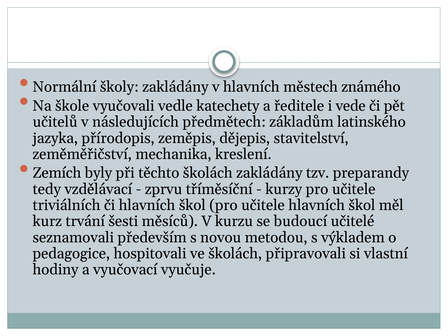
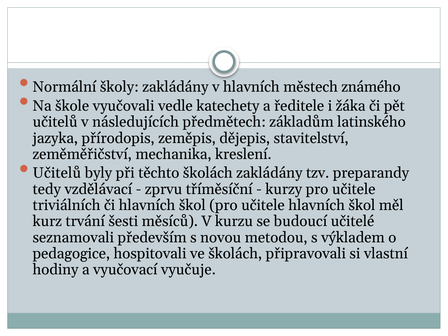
vede: vede -> žáka (351, 106)
Zemích: Zemích -> Učitelů (57, 173)
